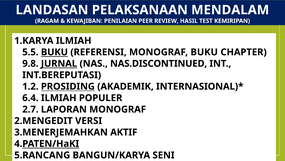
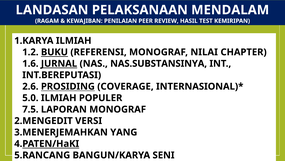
5.5: 5.5 -> 1.2 (30, 52)
MONOGRAF BUKU: BUKU -> NILAI (204, 52)
9.8: 9.8 -> 1.6 (30, 63)
NAS.DISCONTINUED: NAS.DISCONTINUED -> NAS.SUBSTANSINYA (159, 63)
1.2: 1.2 -> 2.6 (30, 86)
AKADEMIK: AKADEMIK -> COVERAGE (125, 86)
6.4: 6.4 -> 5.0 (30, 98)
2.7: 2.7 -> 7.5 (30, 109)
AKTIF: AKTIF -> YANG (124, 132)
